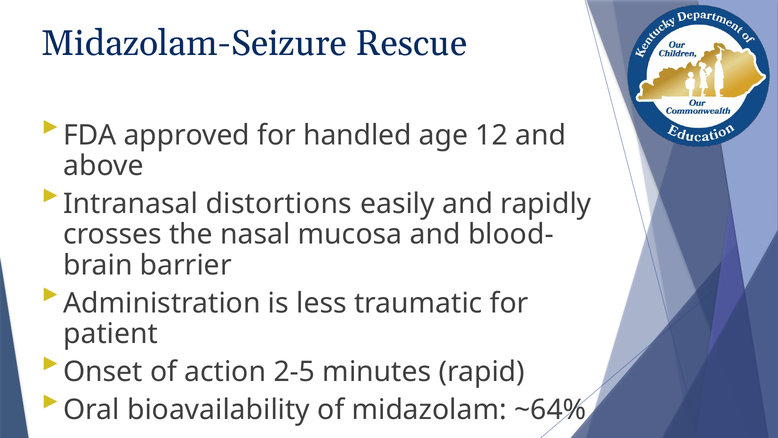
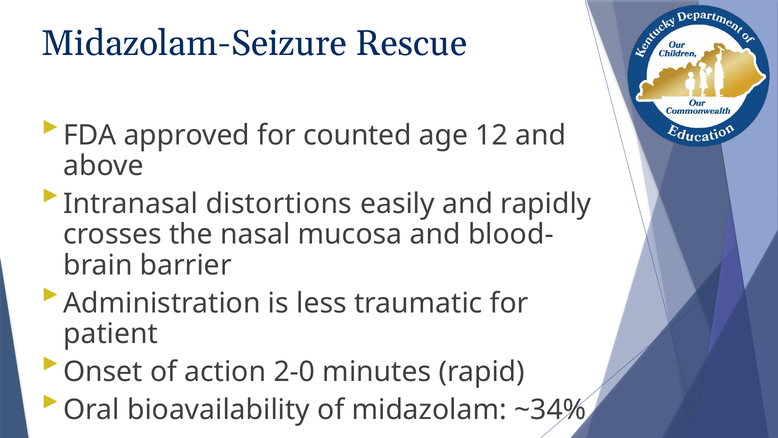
handled: handled -> counted (357, 135)
2-5: 2-5 -> 2-0 (294, 371)
~64%: ~64% -> ~34% (550, 409)
